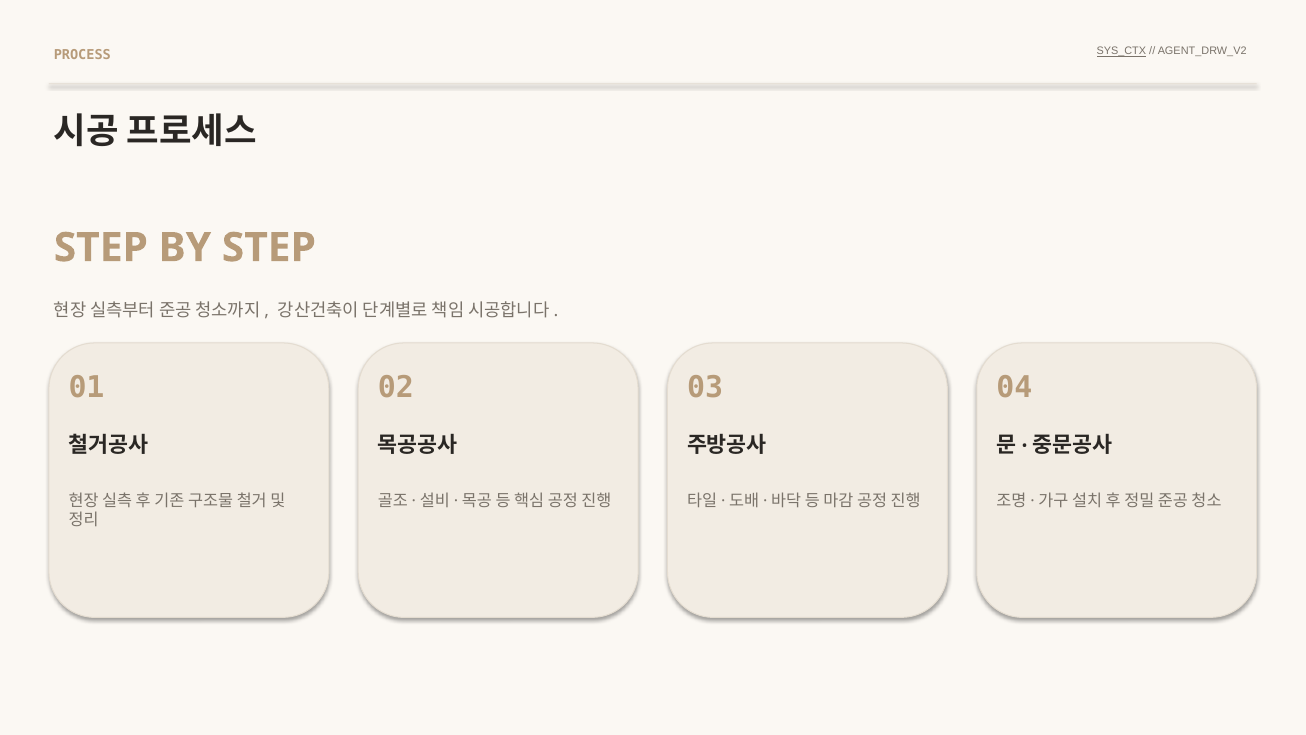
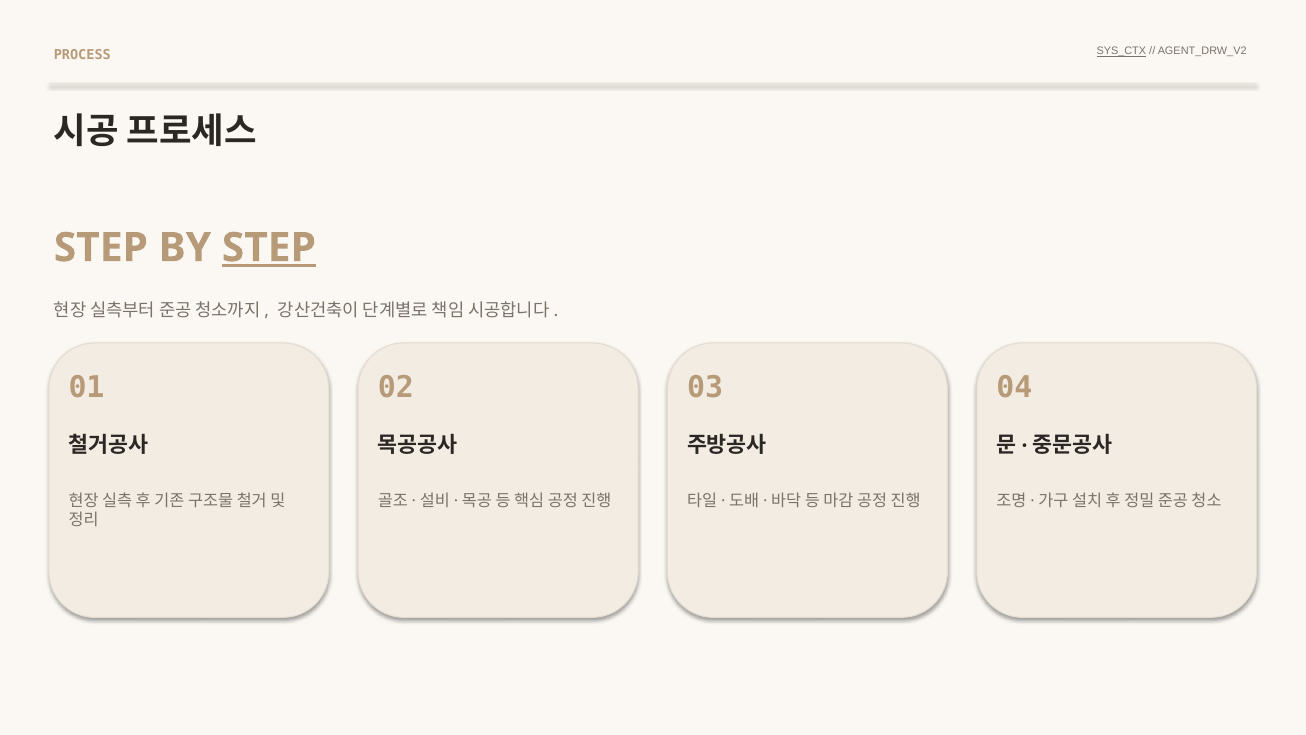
STEP underline: none -> present (269, 248)
